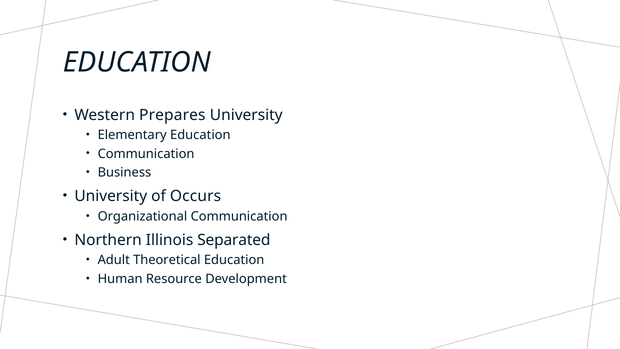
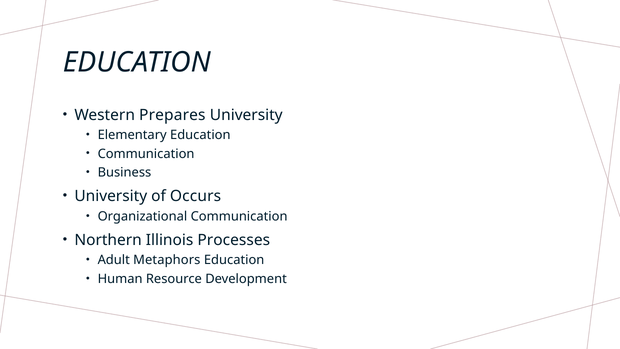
Separated: Separated -> Processes (234, 240)
Theoretical: Theoretical -> Metaphors (167, 260)
